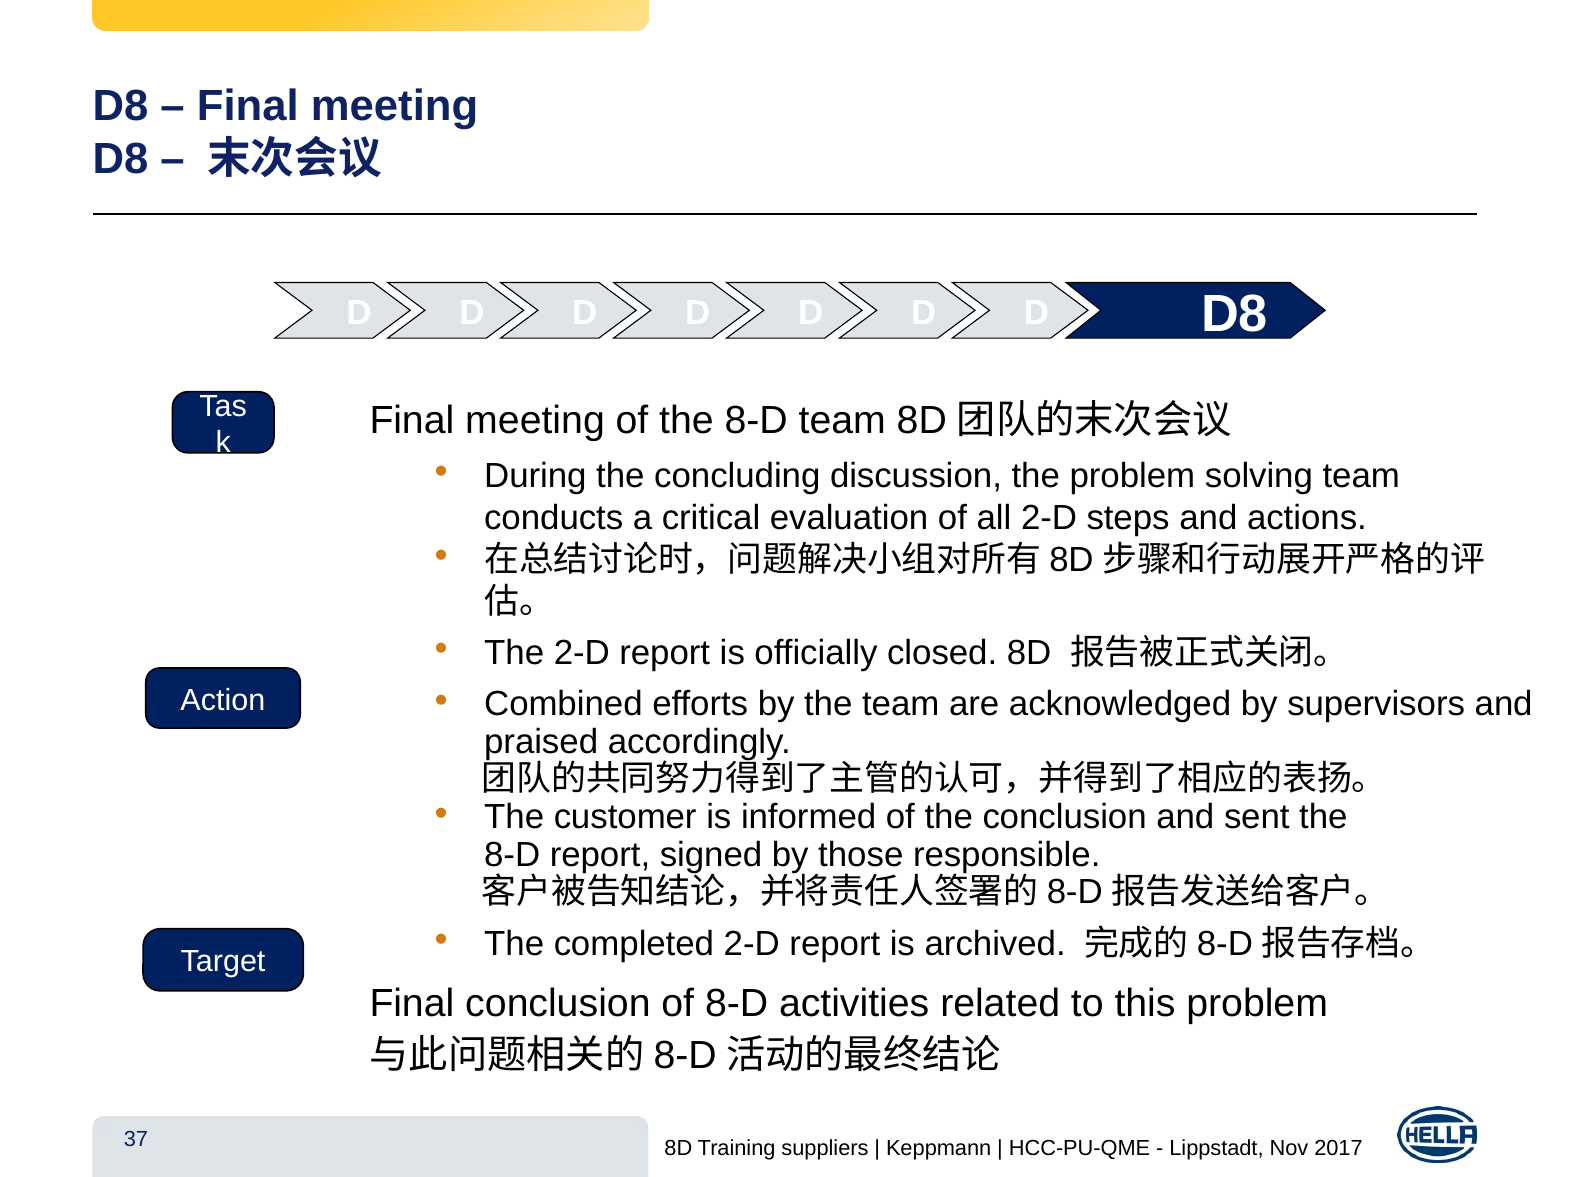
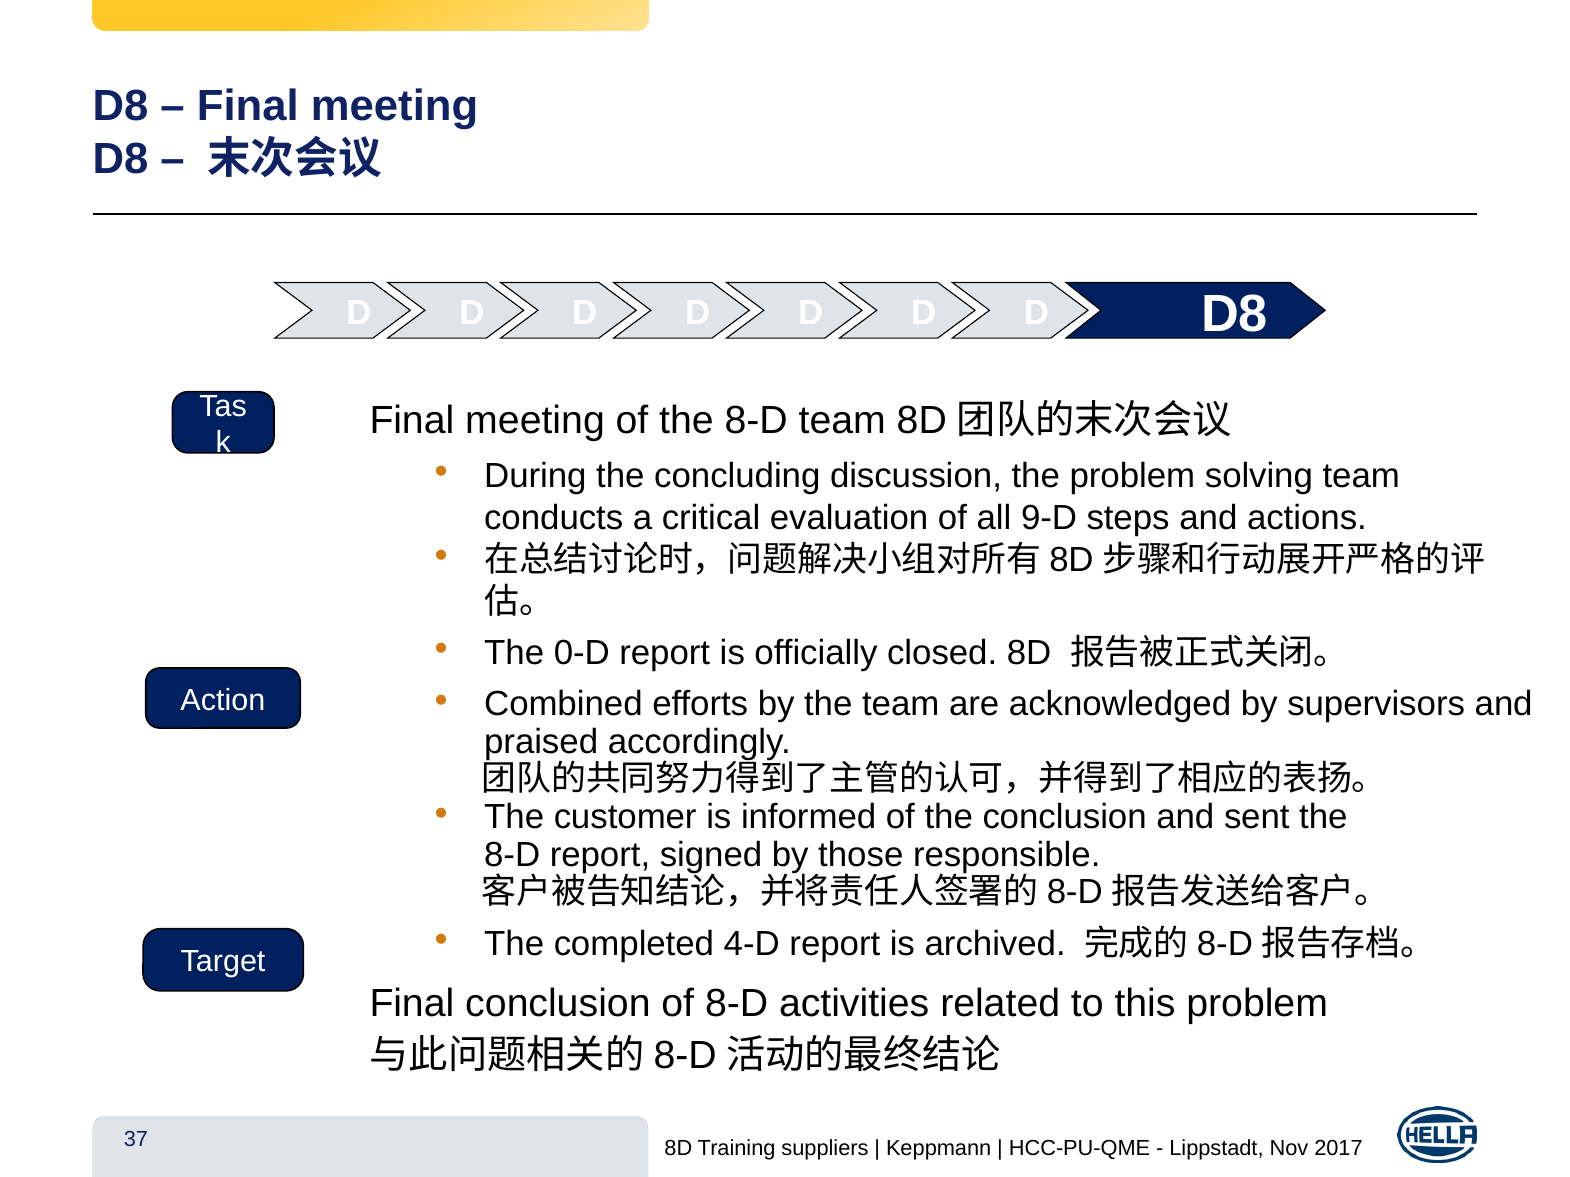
all 2-D: 2-D -> 9-D (1049, 518)
The 2-D: 2-D -> 0-D (582, 653)
completed 2-D: 2-D -> 4-D (752, 944)
